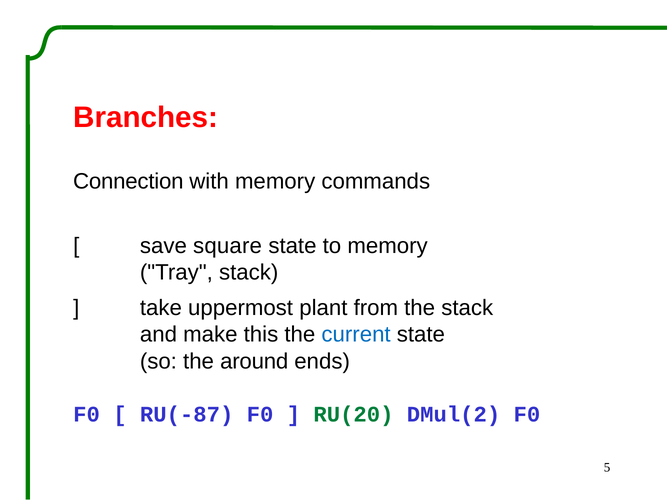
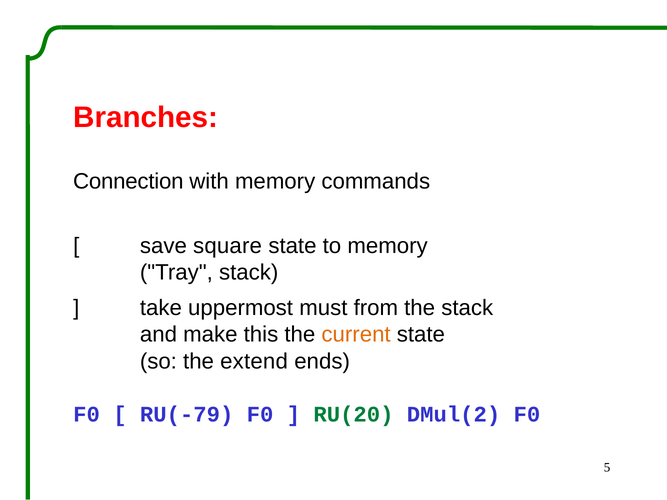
plant: plant -> must (323, 308)
current colour: blue -> orange (356, 335)
around: around -> extend (254, 361)
RU(-87: RU(-87 -> RU(-79 (187, 415)
